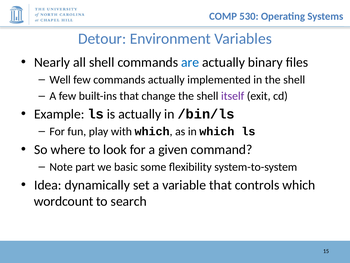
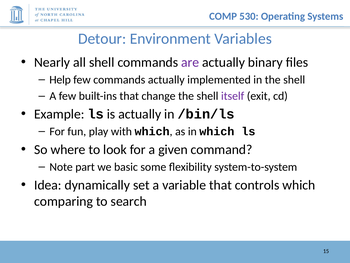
are colour: blue -> purple (190, 62)
Well: Well -> Help (60, 80)
wordcount: wordcount -> comparing (64, 201)
